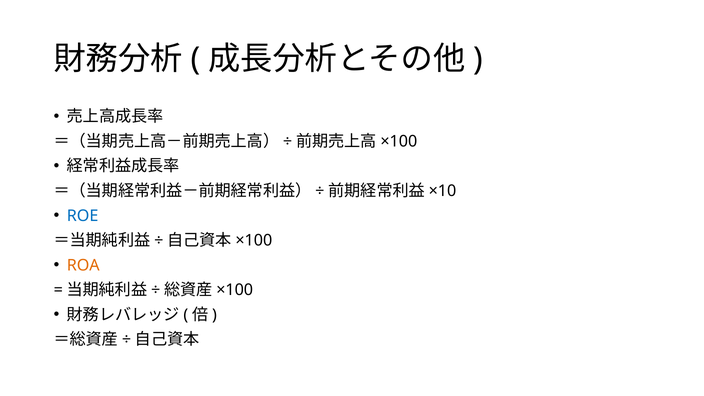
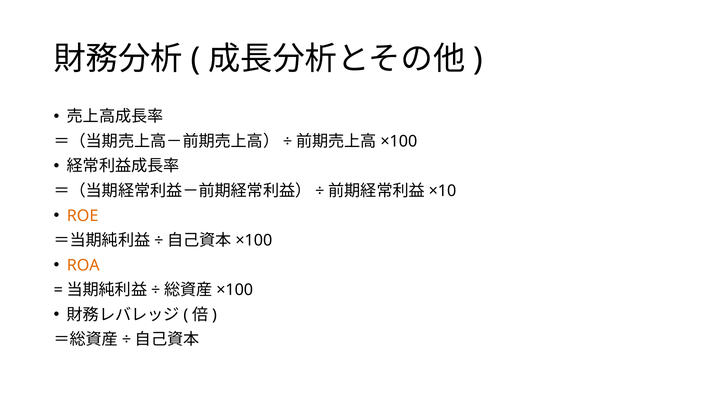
ROE colour: blue -> orange (83, 216)
